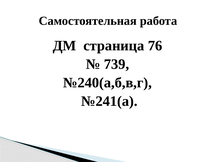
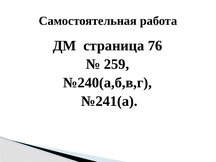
739: 739 -> 259 (117, 64)
